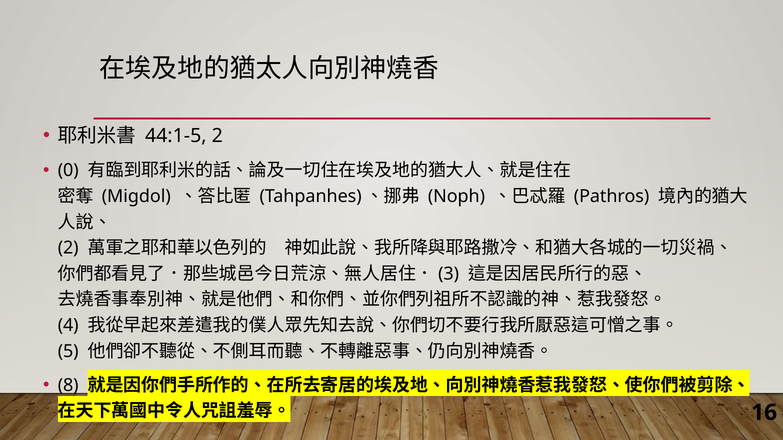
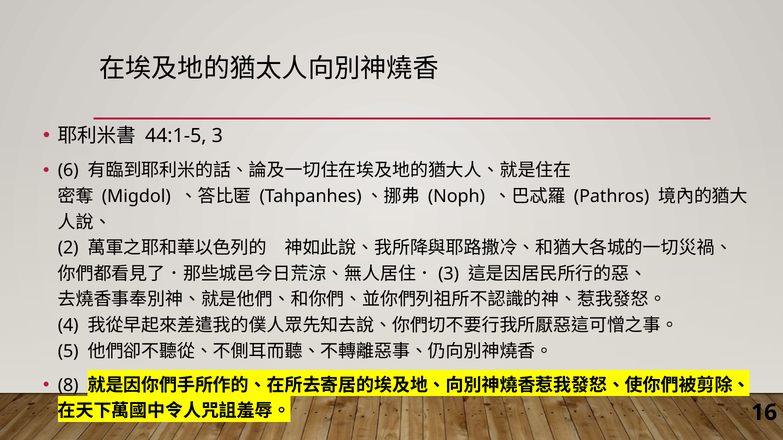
44:1-5 2: 2 -> 3 (217, 136)
0: 0 -> 6 (68, 171)
